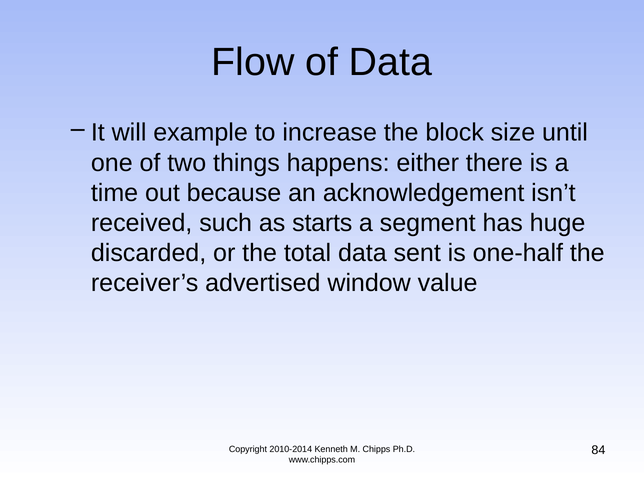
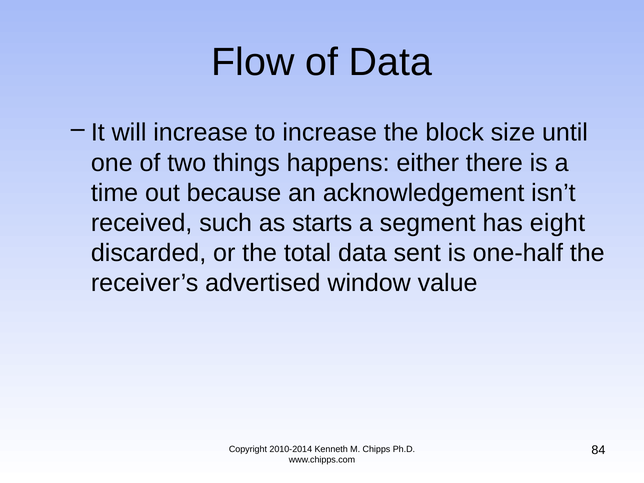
will example: example -> increase (201, 133)
huge: huge -> eight (557, 223)
